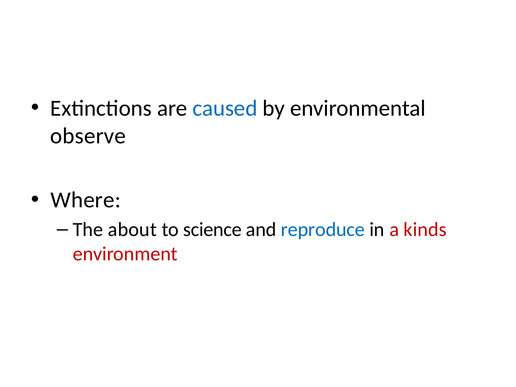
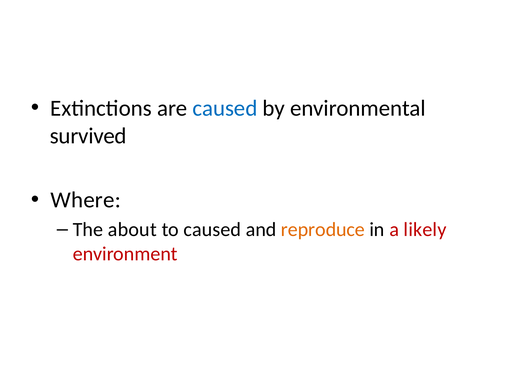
observe: observe -> survived (88, 136)
to science: science -> caused (212, 230)
reproduce colour: blue -> orange (323, 230)
kinds: kinds -> likely (425, 230)
